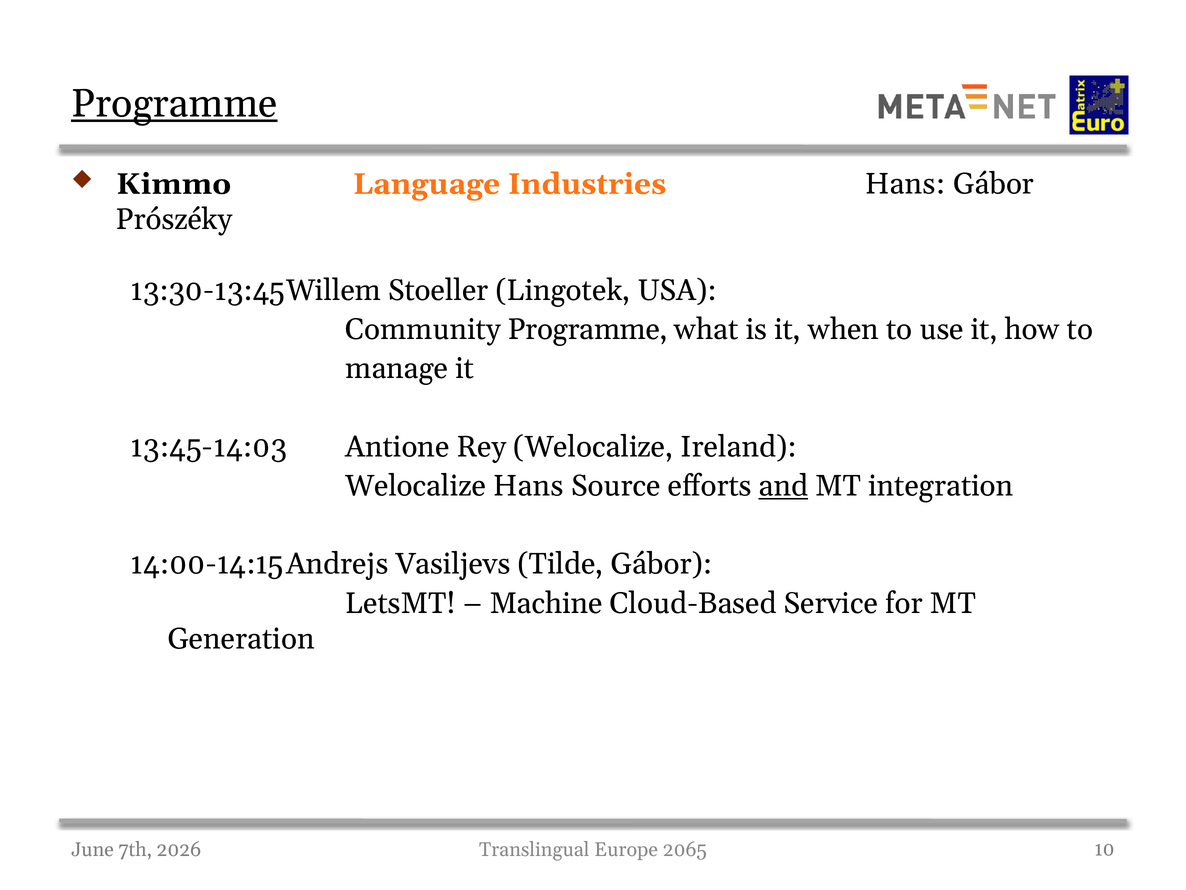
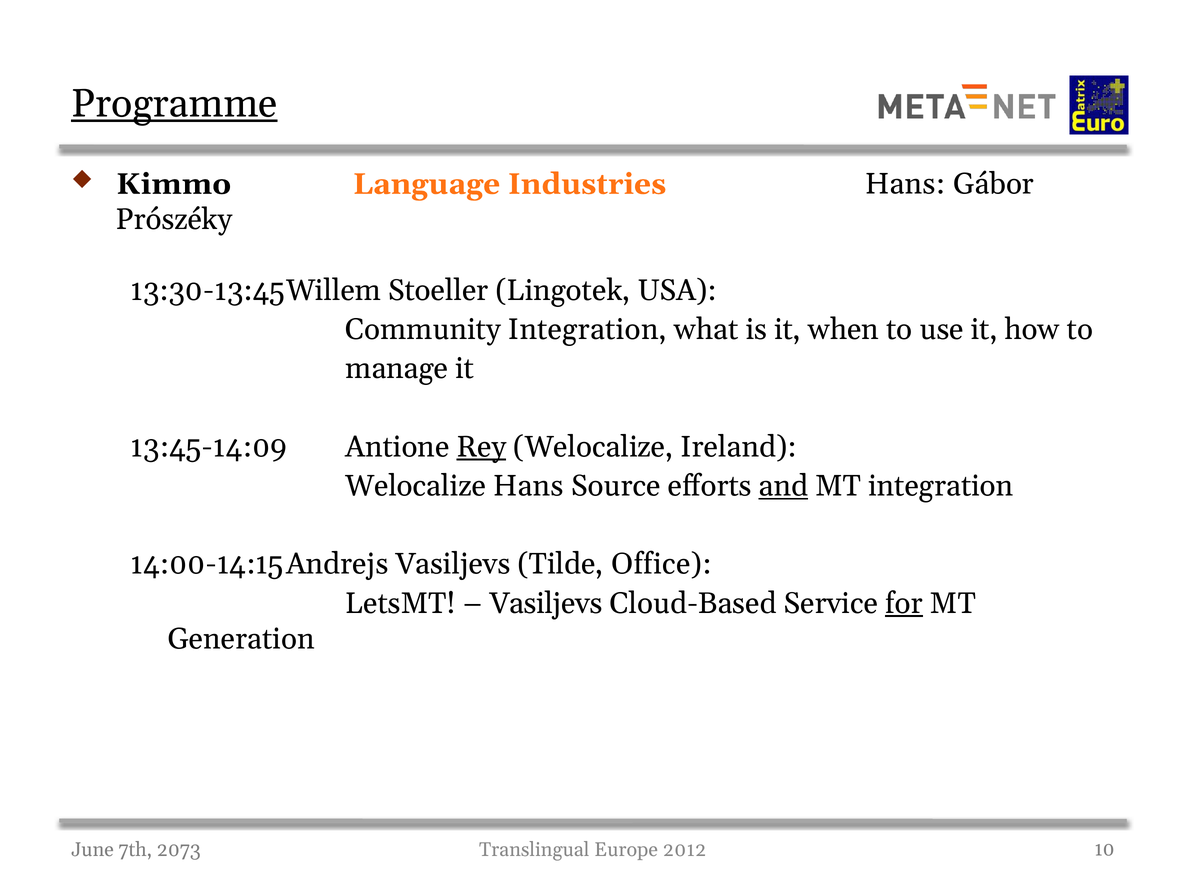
Community Programme: Programme -> Integration (587, 329)
13:45-14:03: 13:45-14:03 -> 13:45-14:09 (209, 447)
Rey underline: none -> present (481, 447)
Tilde Gábor: Gábor -> Office (661, 564)
Machine: Machine -> Vasiljevs (546, 603)
for underline: none -> present (904, 603)
2026: 2026 -> 2073 (179, 849)
2065: 2065 -> 2012 (685, 849)
